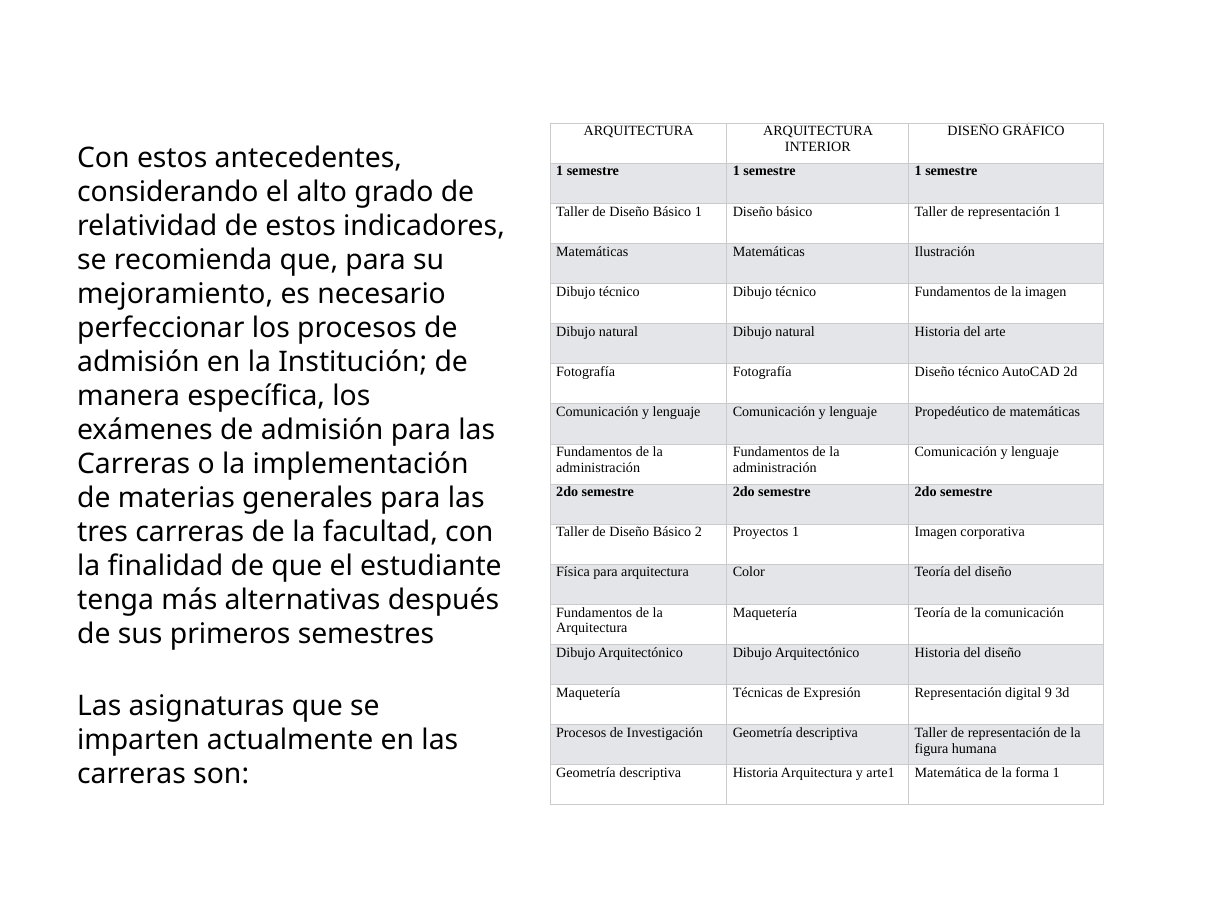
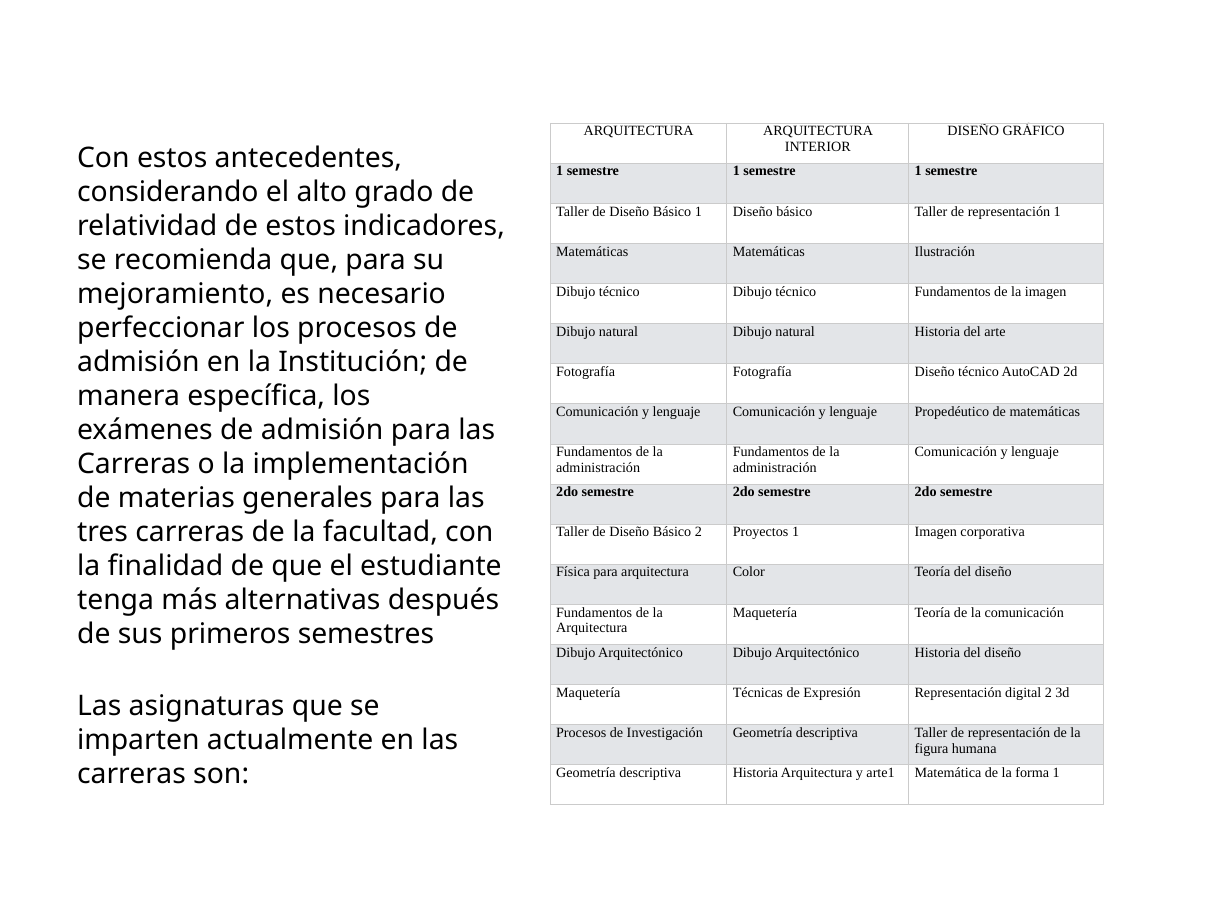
digital 9: 9 -> 2 (1048, 693)
